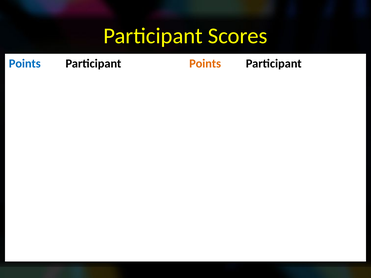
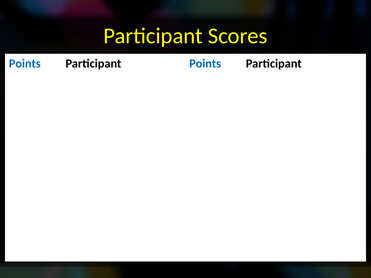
Points colour: orange -> blue (205, 64)
